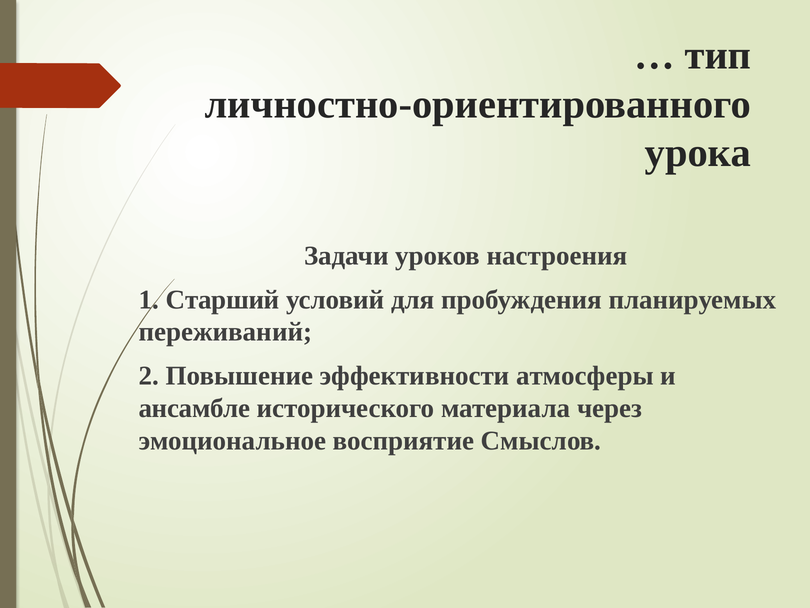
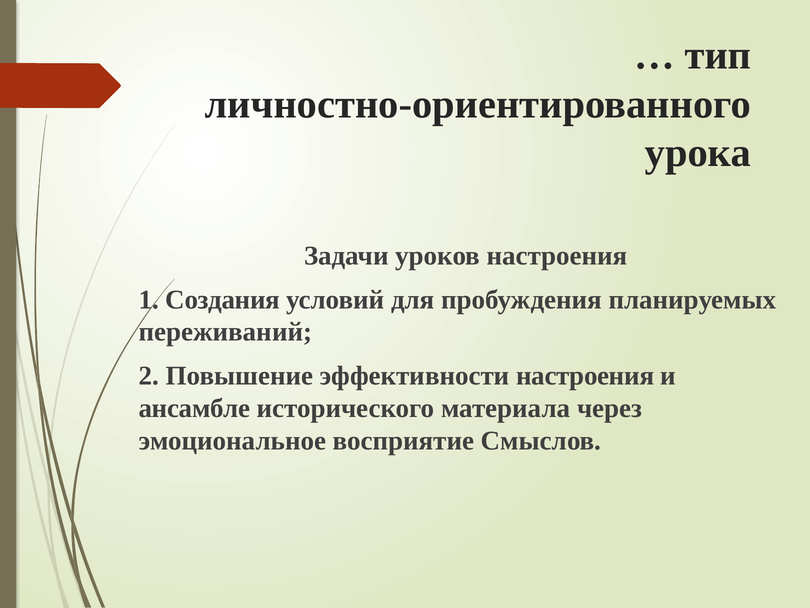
Старший: Старший -> Создания (223, 299)
эффективности атмосферы: атмосферы -> настроения (585, 375)
